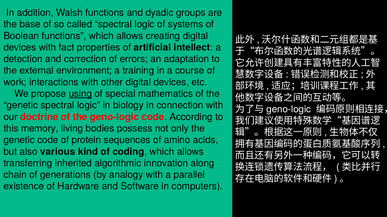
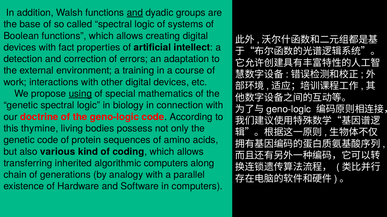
and underline: none -> present (135, 13)
memory: memory -> thymine (40, 129)
algorithmic innovation: innovation -> computers (166, 164)
